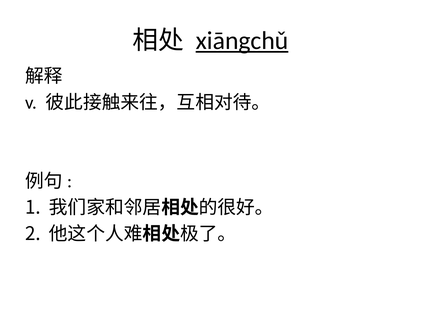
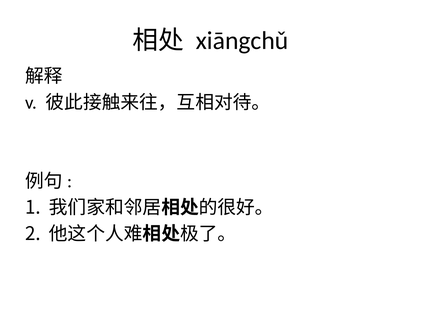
xiāngchǔ underline: present -> none (242, 41)
